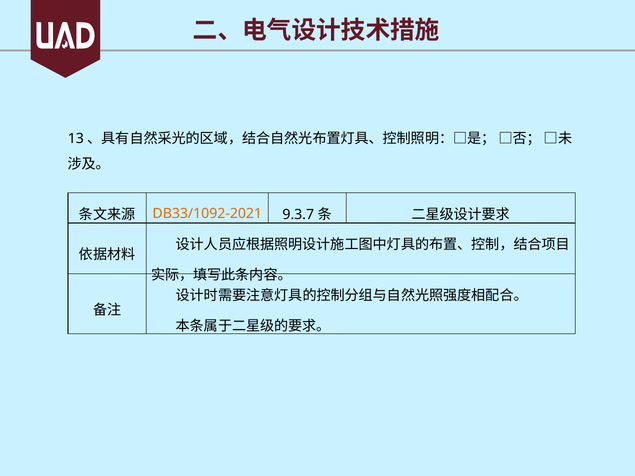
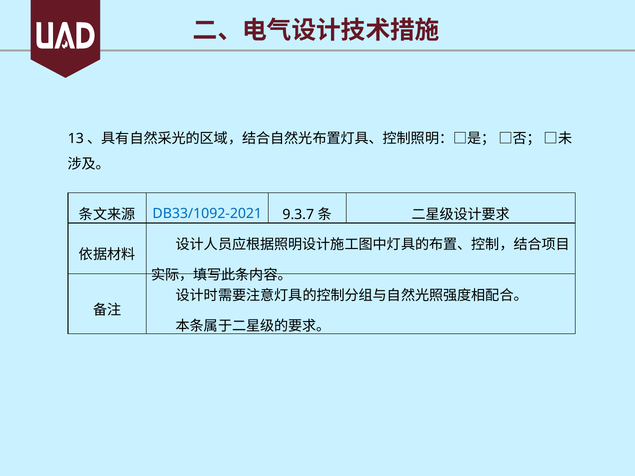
DB33/1092-2021 colour: orange -> blue (207, 214)
